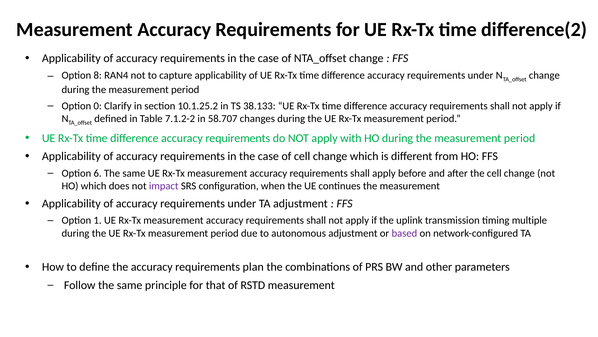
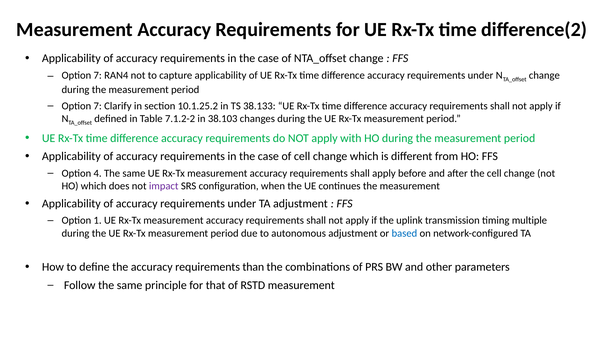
8: 8 -> 7 (98, 75)
0: 0 -> 7 (98, 106)
58.707: 58.707 -> 38.103 (223, 119)
6: 6 -> 4 (98, 173)
based colour: purple -> blue (404, 233)
plan: plan -> than (253, 267)
